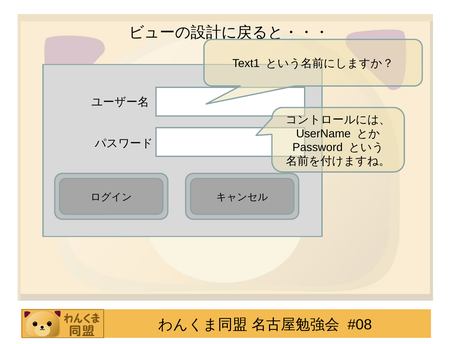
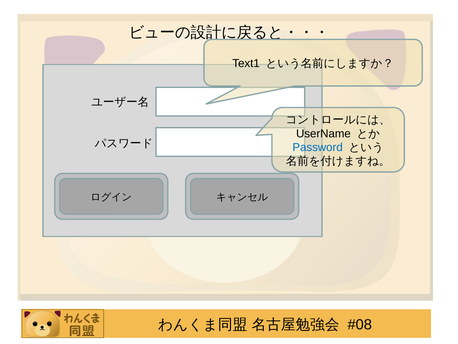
Password colour: black -> blue (318, 147)
